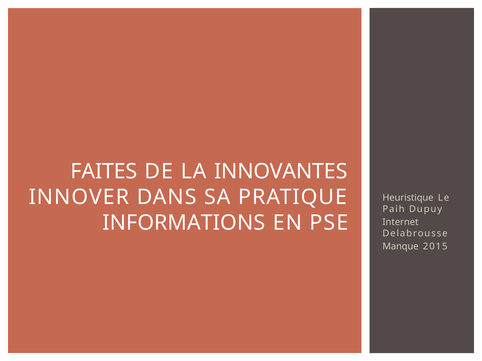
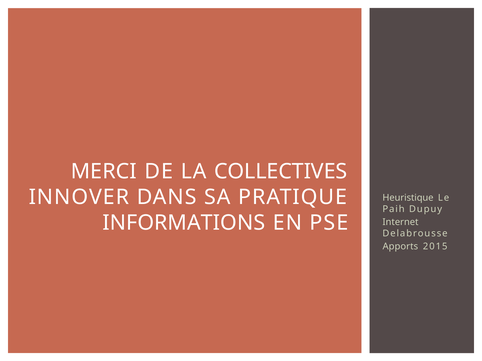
FAITES: FAITES -> MERCI (104, 172)
INNOVANTES: INNOVANTES -> COLLECTIVES (281, 172)
Manque: Manque -> Apports (400, 247)
